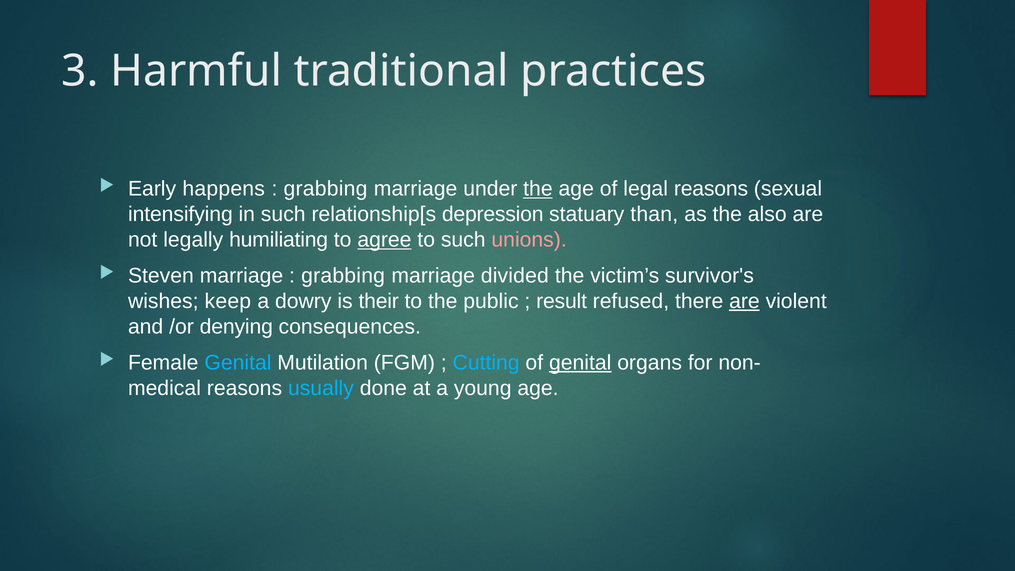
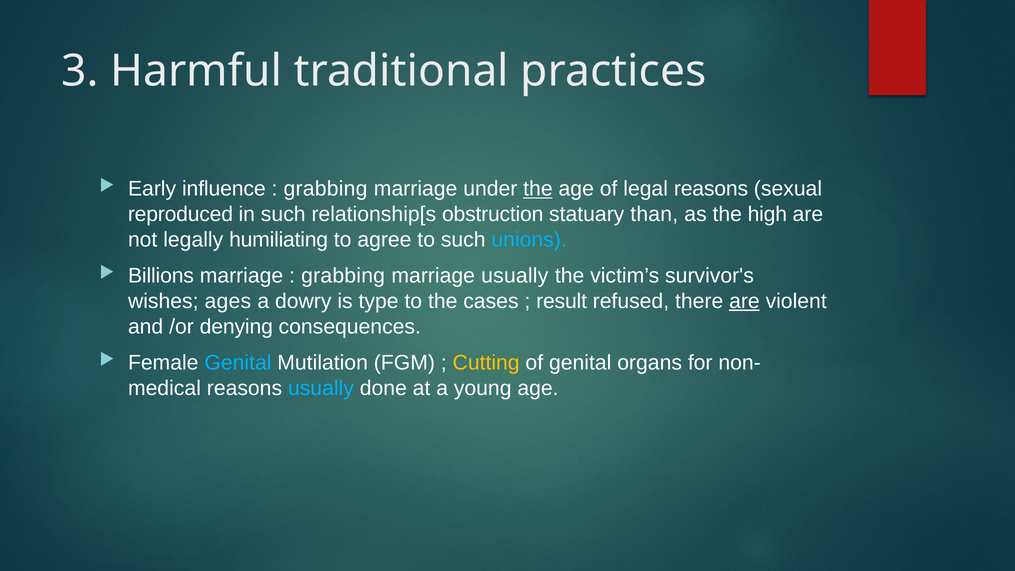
happens: happens -> influence (224, 189)
intensifying: intensifying -> reproduced (180, 214)
depression: depression -> obstruction (493, 214)
also: also -> high (767, 214)
agree underline: present -> none (384, 240)
unions colour: pink -> light blue (529, 240)
Steven: Steven -> Billions (161, 276)
marriage divided: divided -> usually (515, 276)
keep: keep -> ages (228, 301)
their: their -> type (379, 301)
public: public -> cases (491, 301)
Cutting colour: light blue -> yellow (486, 363)
genital underline: present -> none (580, 363)
